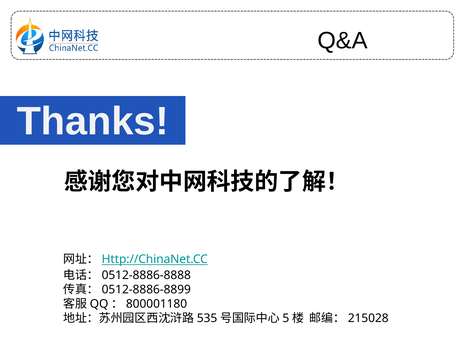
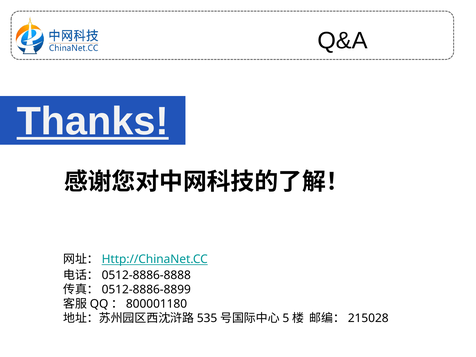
Thanks underline: none -> present (93, 121)
